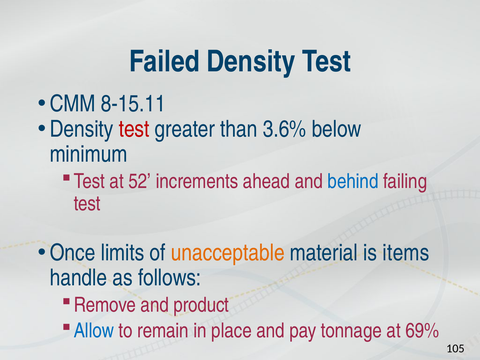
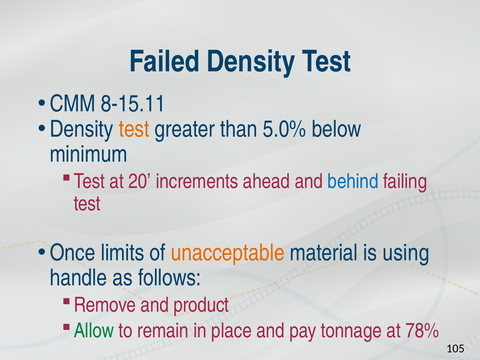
test colour: red -> orange (134, 129)
3.6%: 3.6% -> 5.0% (285, 129)
52: 52 -> 20 (140, 181)
items: items -> using (406, 253)
Allow colour: blue -> green (94, 331)
69%: 69% -> 78% (422, 331)
